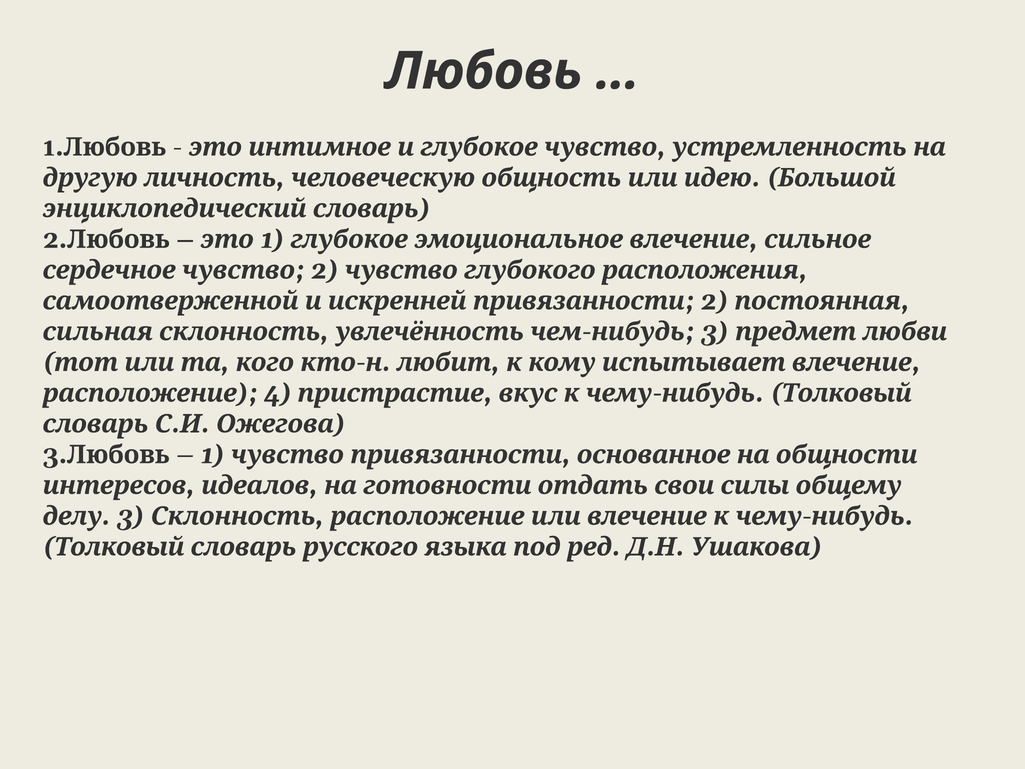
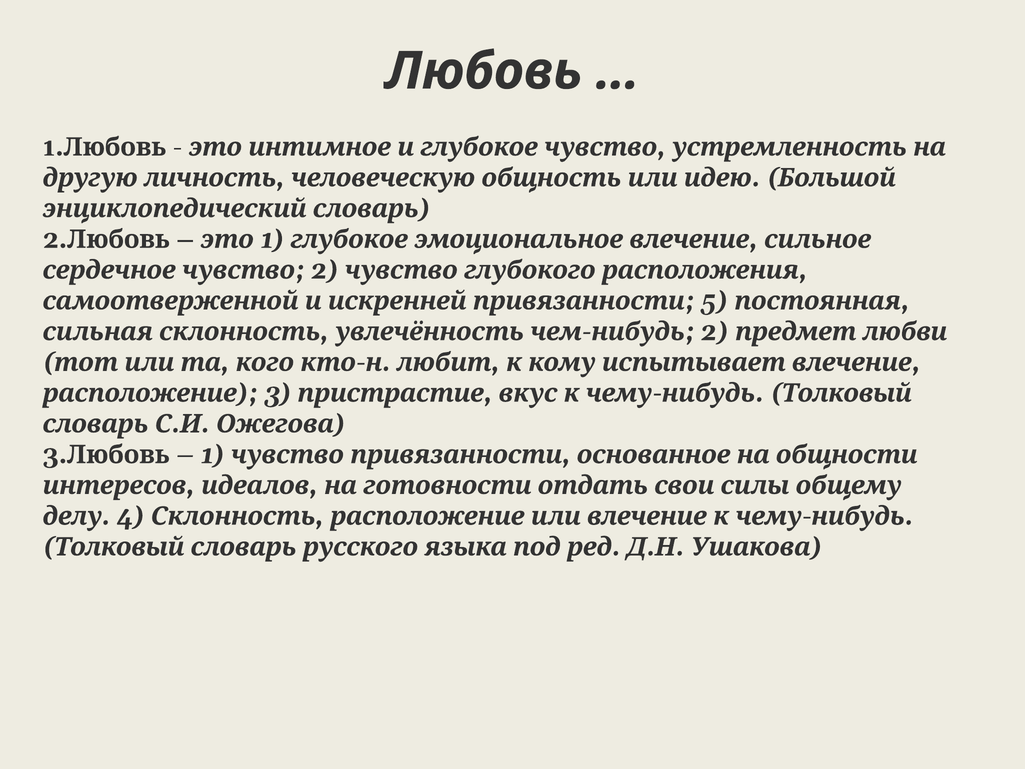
2: 2 -> 5 (715, 301)
3: 3 -> 2 (715, 332)
4: 4 -> 3 (278, 393)
3: 3 -> 4 (131, 516)
